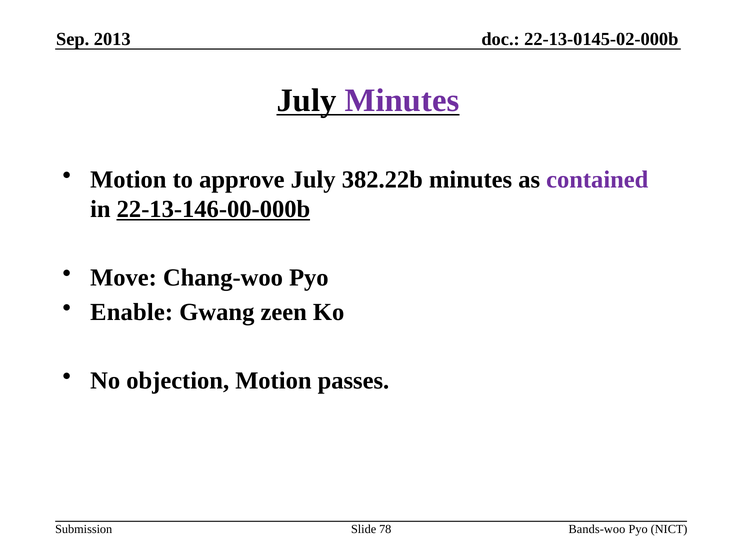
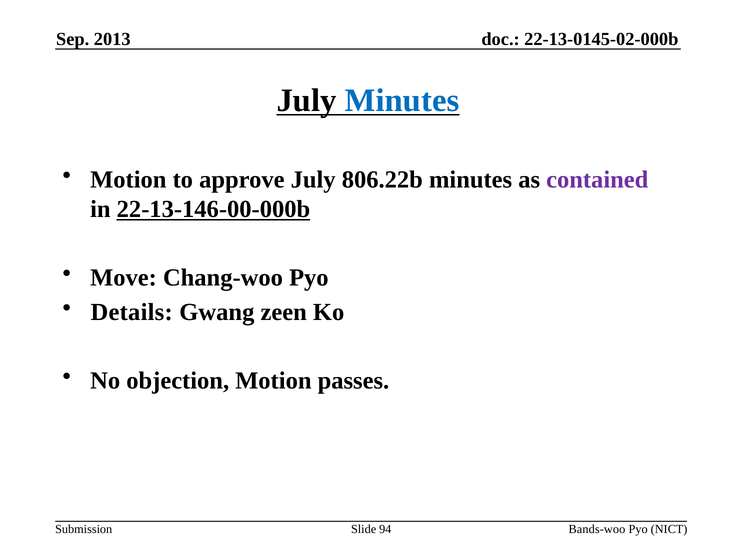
Minutes colour: purple -> blue (402, 100)
382.22b: 382.22b -> 806.22b (382, 180)
Enable: Enable -> Details (132, 312)
78: 78 -> 94 (385, 529)
